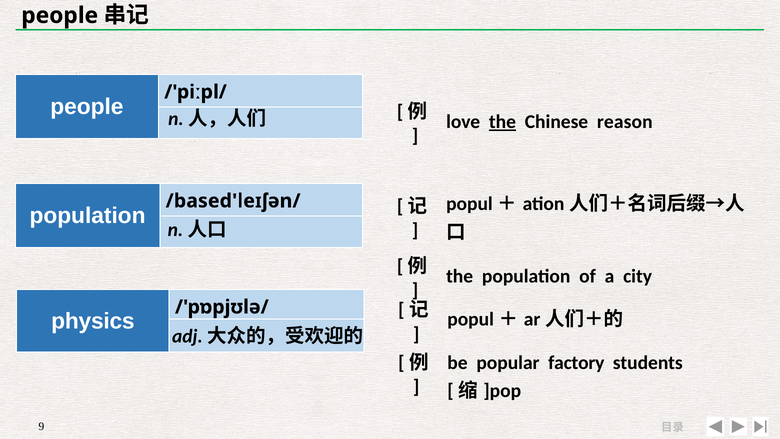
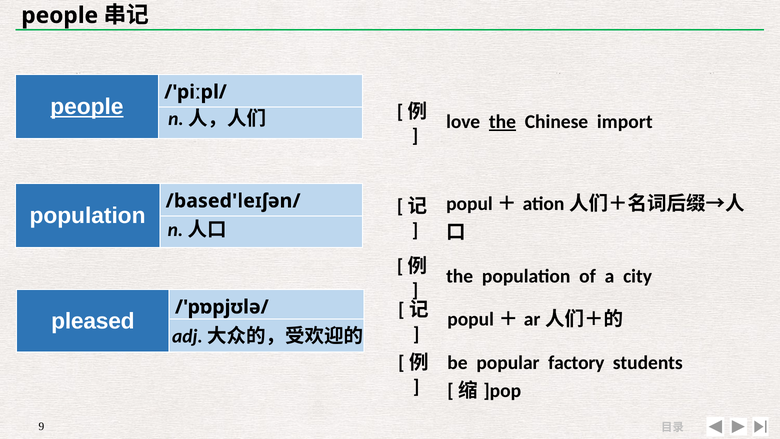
people underline: none -> present (87, 107)
reason: reason -> import (625, 122)
physics: physics -> pleased (93, 321)
